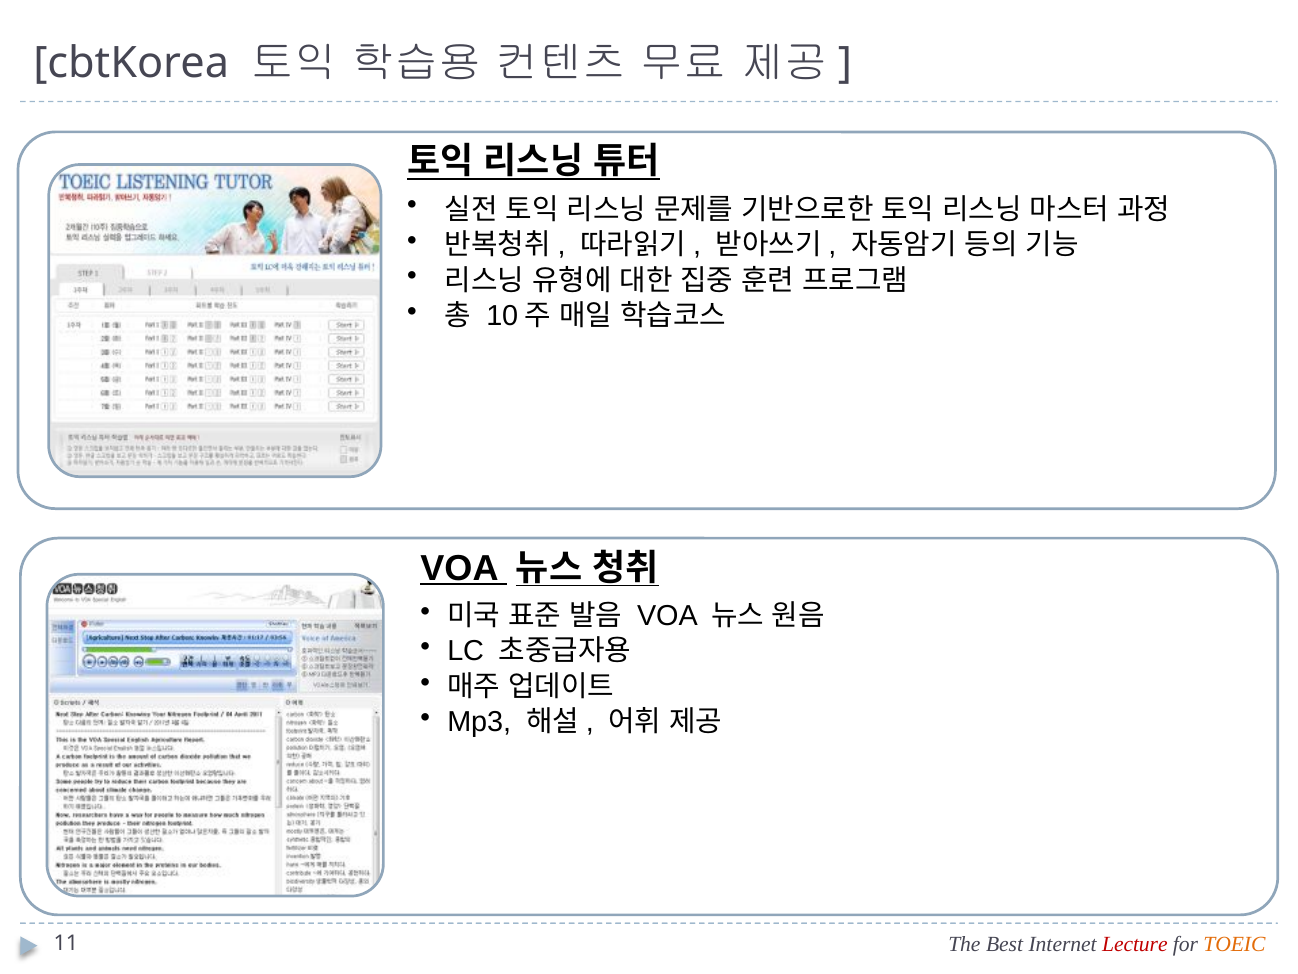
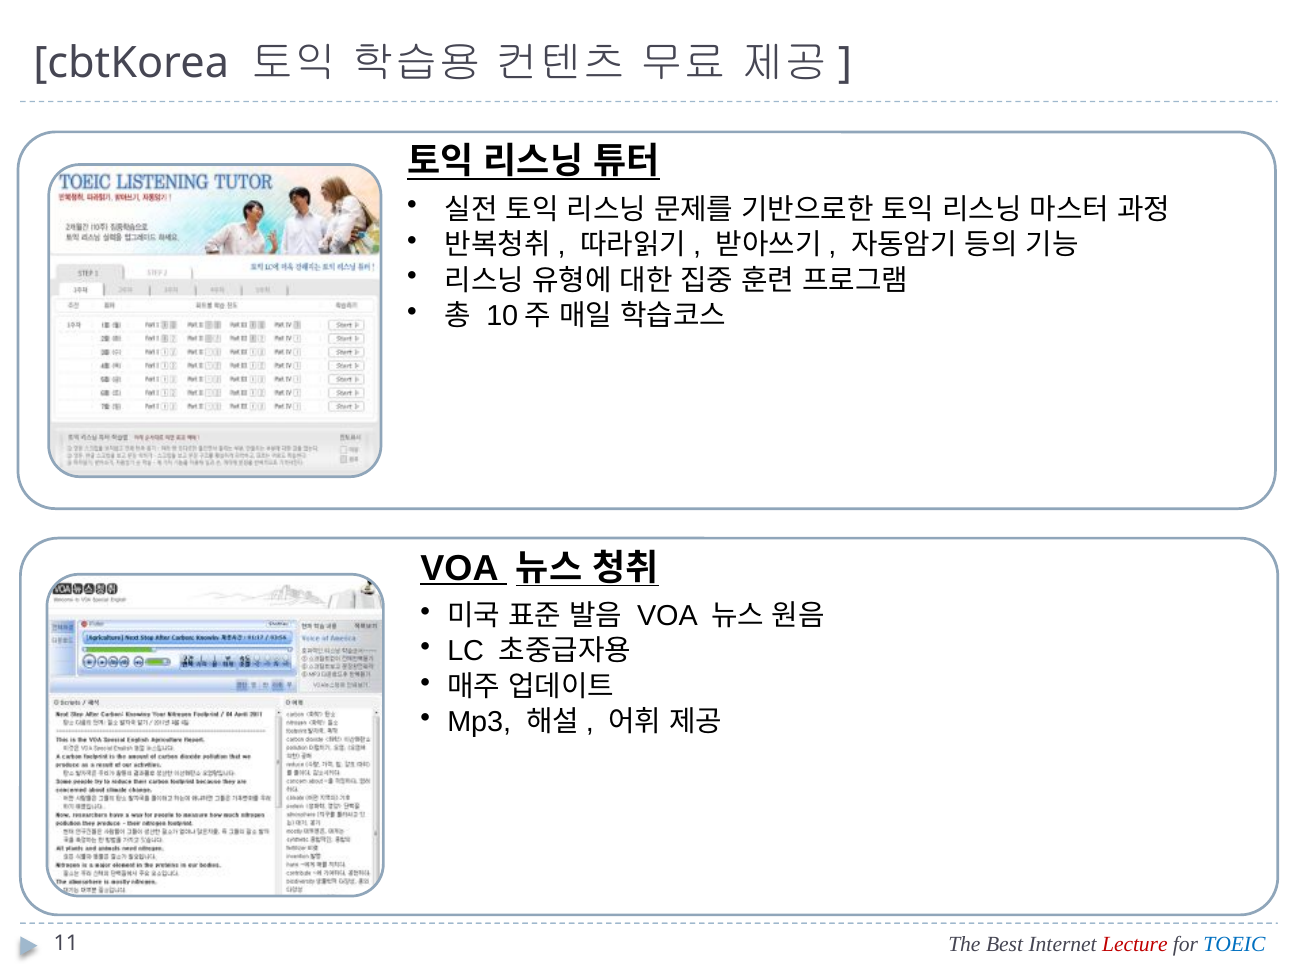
TOEIC colour: orange -> blue (1234, 944)
